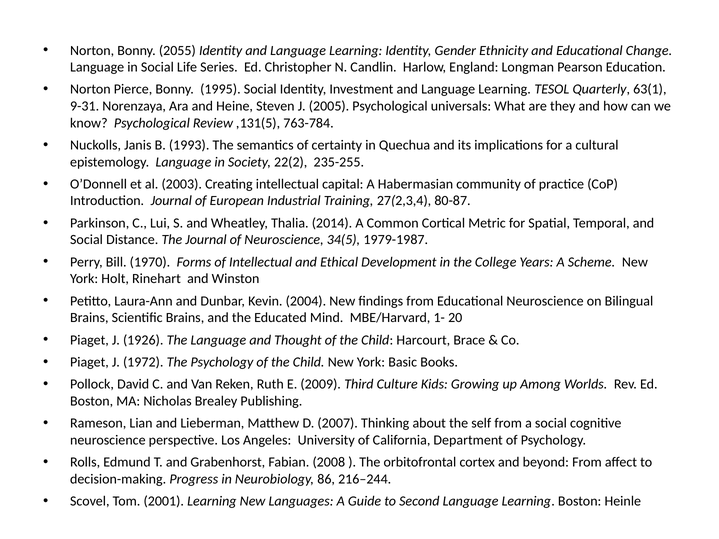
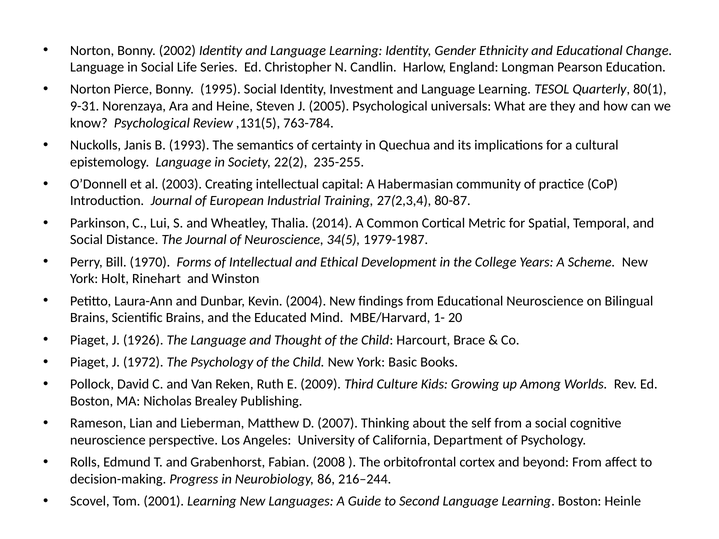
2055: 2055 -> 2002 (177, 50)
63(1: 63(1 -> 80(1 (650, 89)
